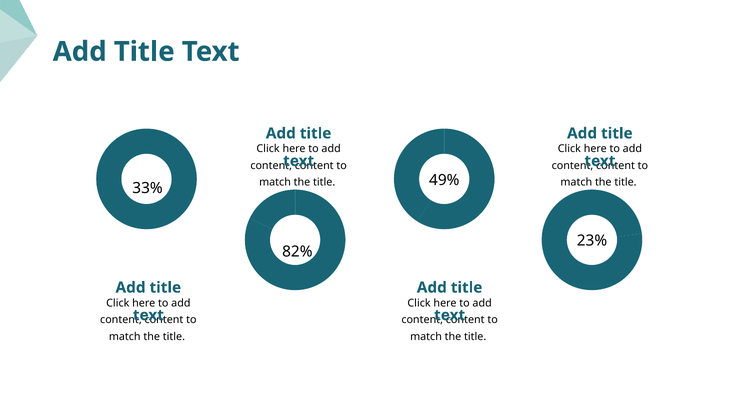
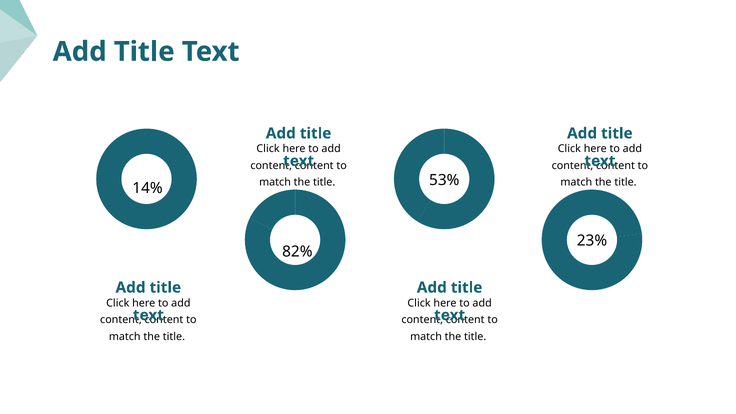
49%: 49% -> 53% (444, 180)
33%: 33% -> 14% (148, 188)
